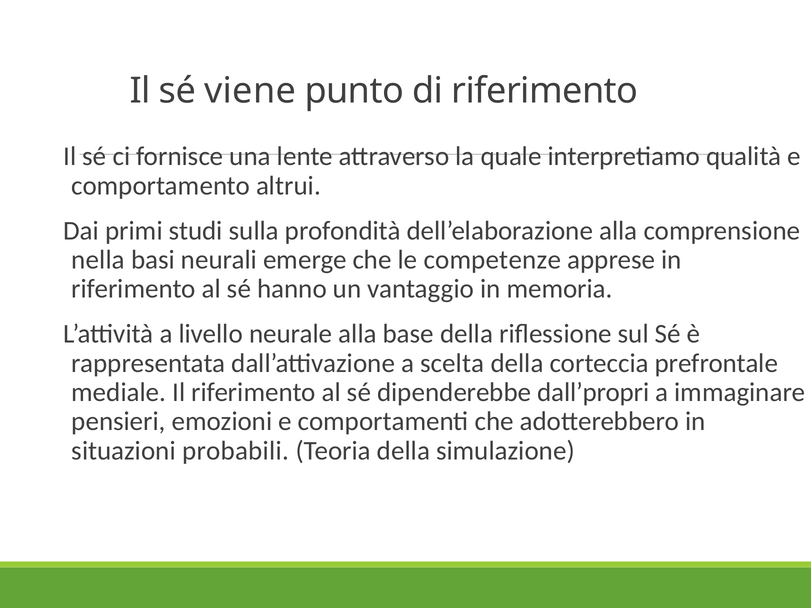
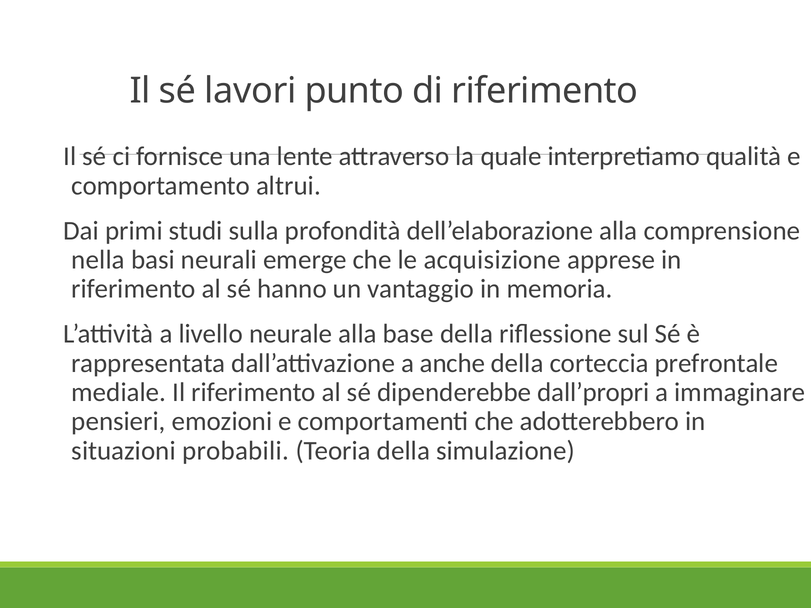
viene: viene -> lavori (250, 91)
competenze: competenze -> acquisizione (492, 260)
scelta: scelta -> anche (452, 363)
